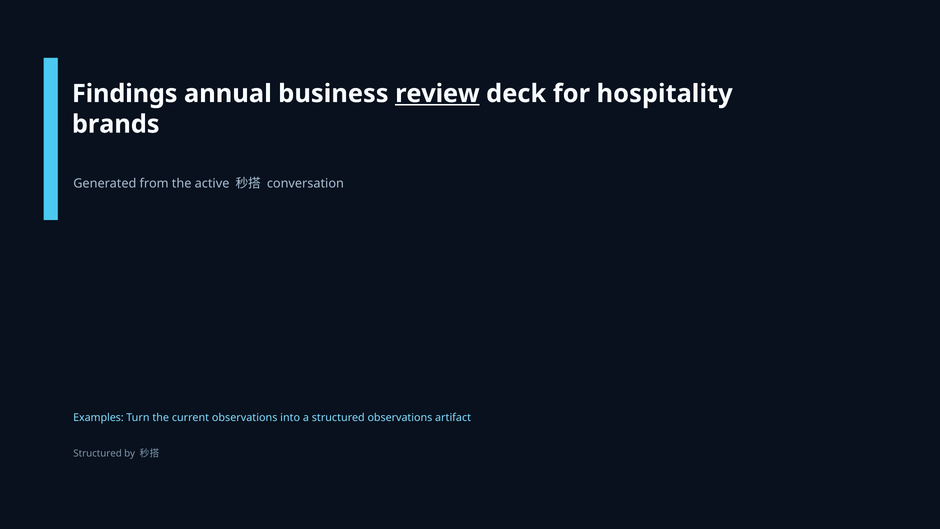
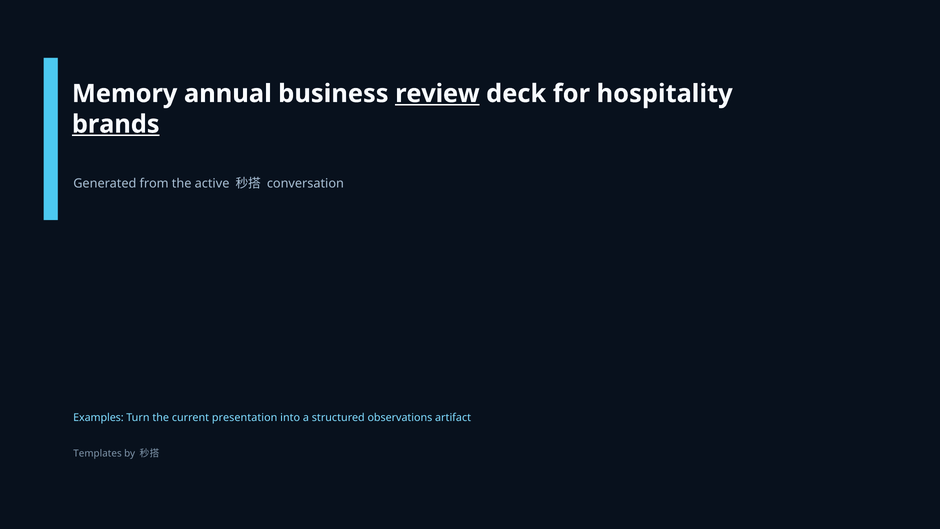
Findings: Findings -> Memory (125, 94)
brands underline: none -> present (116, 124)
current observations: observations -> presentation (245, 417)
Structured: Structured -> Templates (97, 453)
